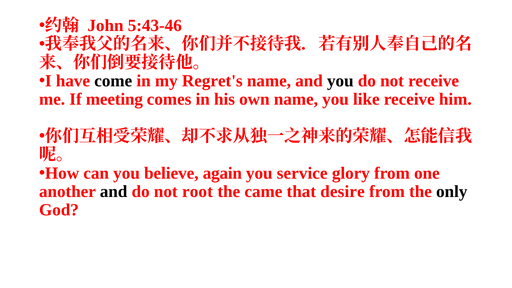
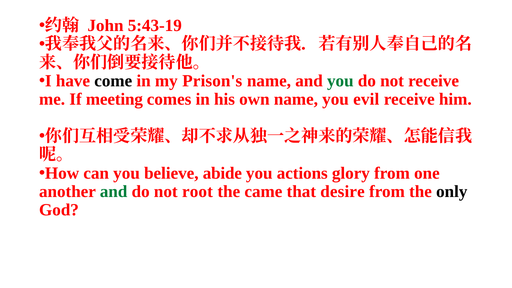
5:43-46: 5:43-46 -> 5:43-19 (155, 26)
Regret's: Regret's -> Prison's (212, 81)
you colour: black -> green (340, 81)
like: like -> evil (366, 99)
again: again -> abide (222, 173)
service: service -> actions (302, 173)
and colour: black -> green (114, 192)
